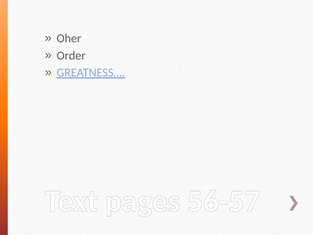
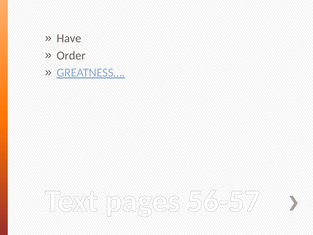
Oher: Oher -> Have (69, 38)
